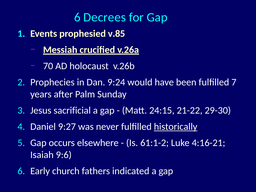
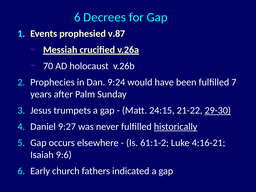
v.85: v.85 -> v.87 (117, 34)
sacrificial: sacrificial -> trumpets (72, 110)
29-30 underline: none -> present (218, 110)
